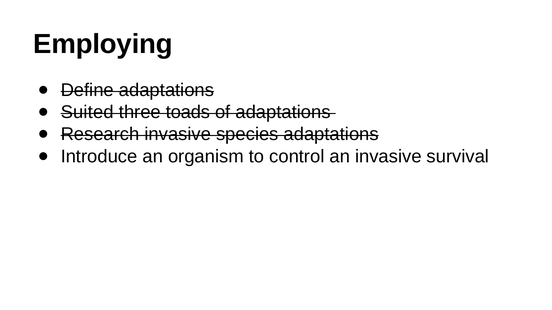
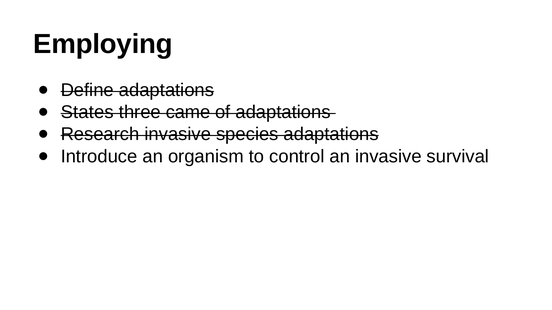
Suited: Suited -> States (87, 112)
toads: toads -> came (188, 112)
